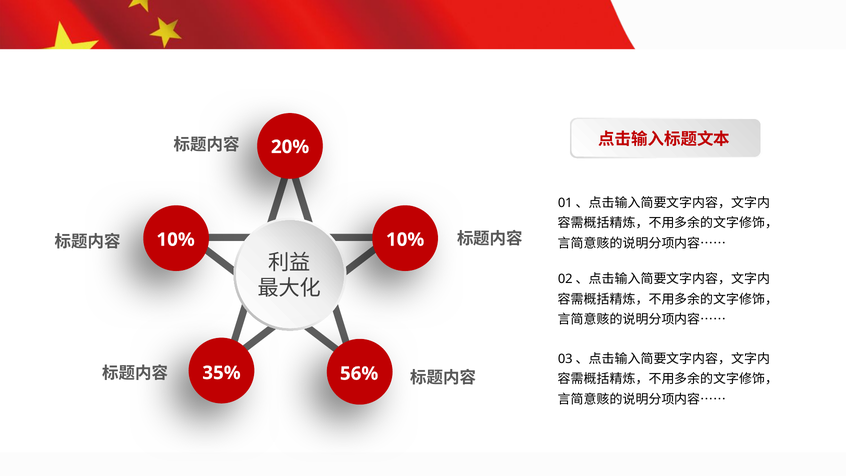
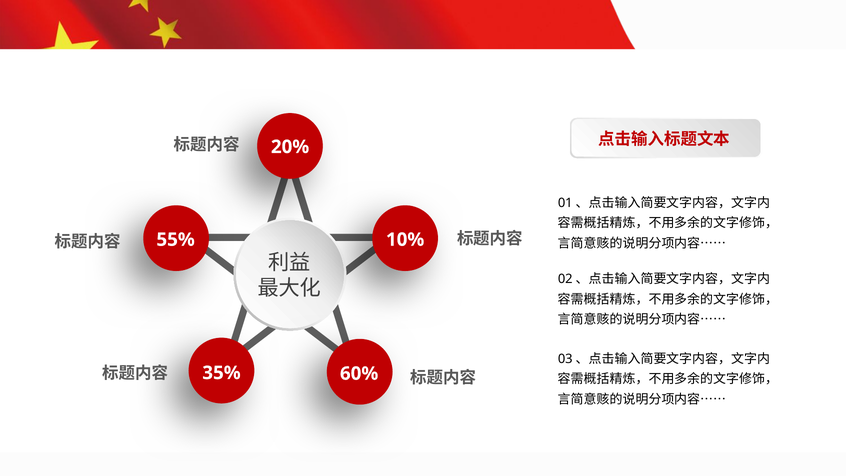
10%: 10% -> 55% (176, 240)
56%: 56% -> 60% (359, 374)
